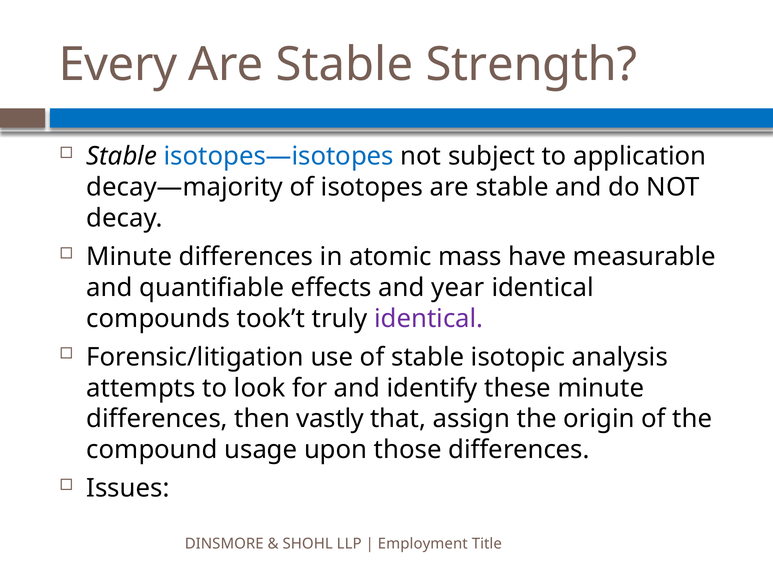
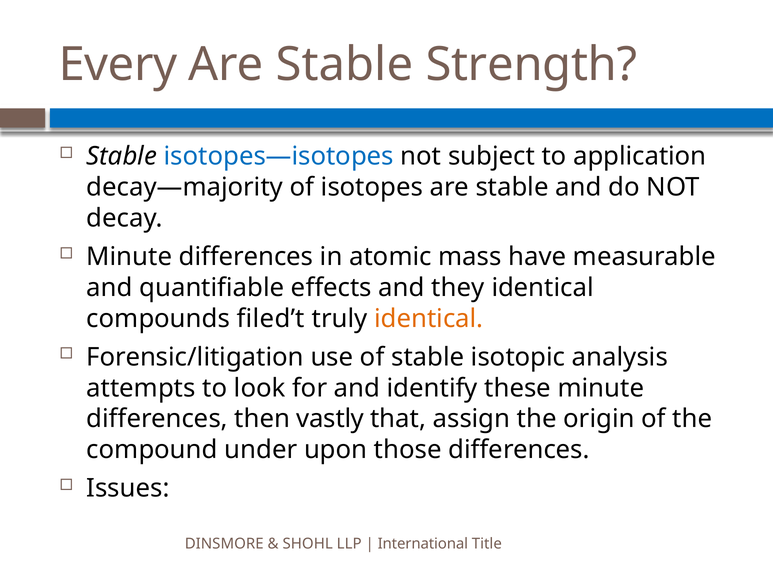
year: year -> they (458, 288)
took’t: took’t -> filed’t (271, 318)
identical colour: purple -> orange (429, 318)
usage: usage -> under (261, 450)
Employment: Employment -> International (423, 543)
